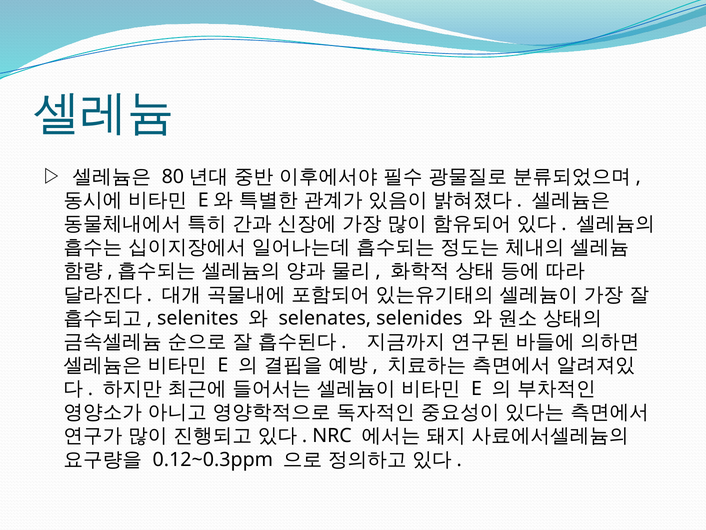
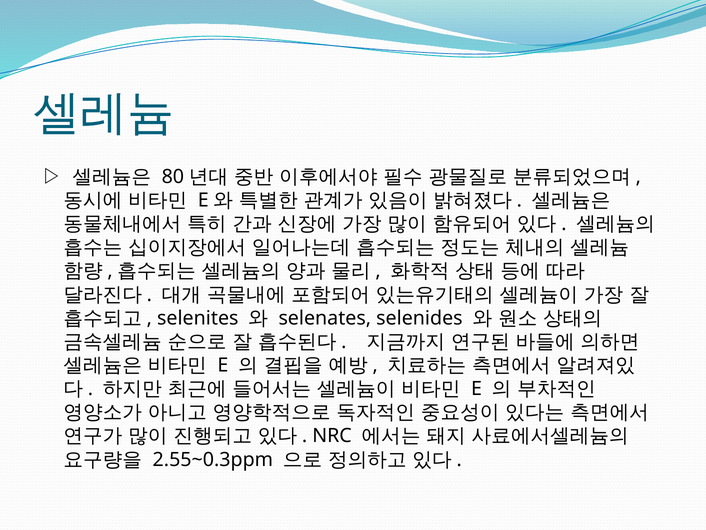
0.12~0.3ppm: 0.12~0.3ppm -> 2.55~0.3ppm (213, 459)
